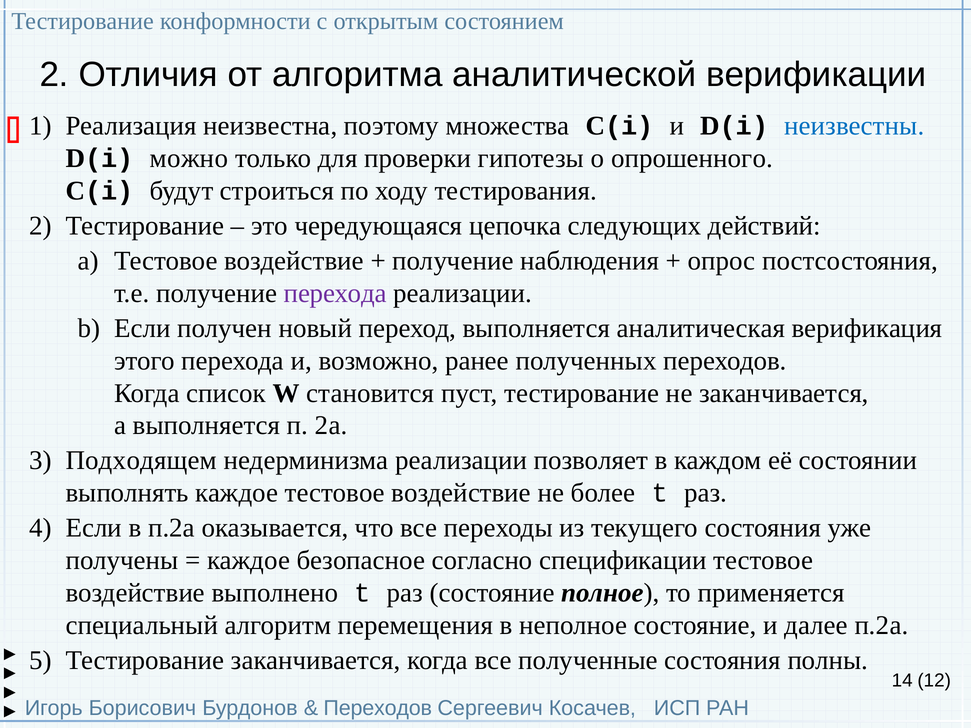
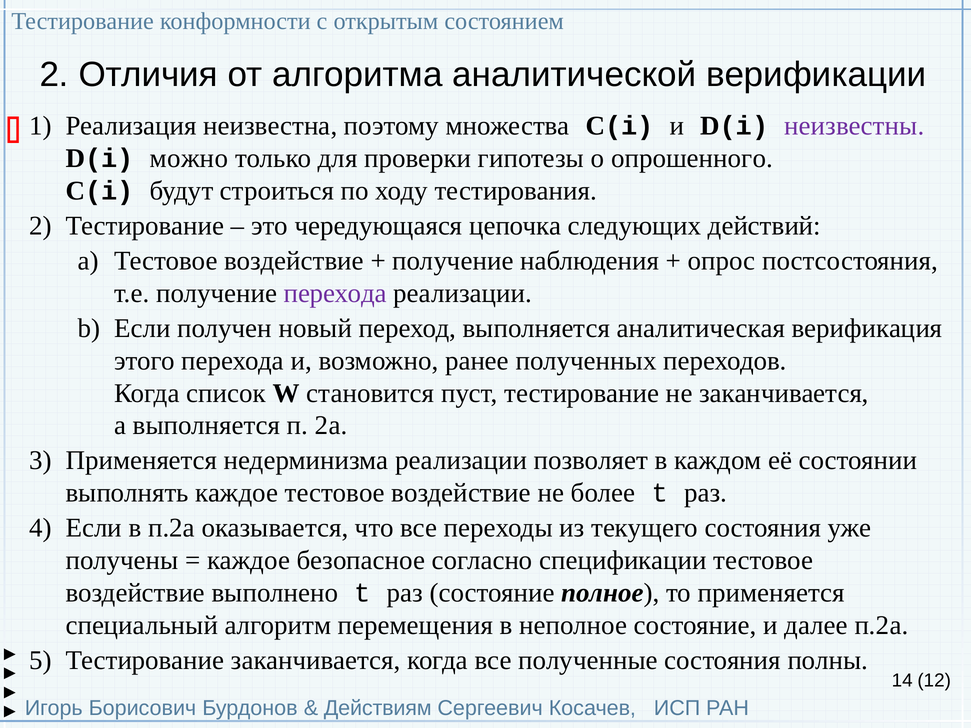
неизвестны colour: blue -> purple (854, 126)
Подходящем: Подходящем -> Применяется (141, 461)
Переходов: Переходов -> Действиям (378, 708)
